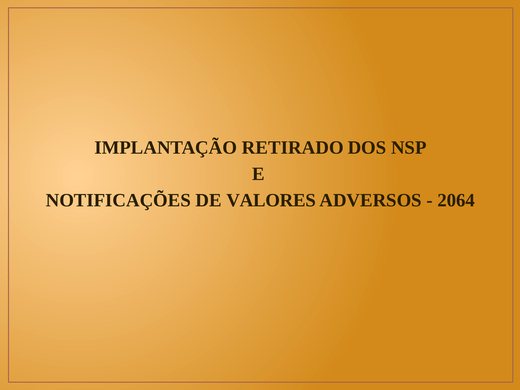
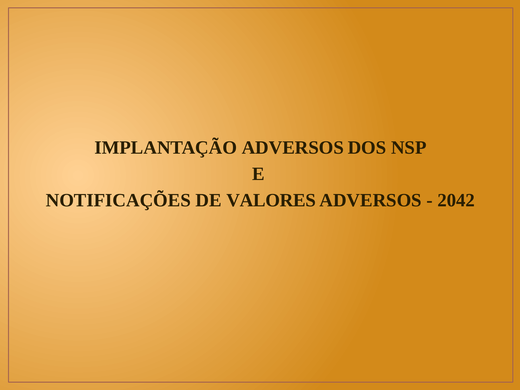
IMPLANTAÇÃO RETIRADO: RETIRADO -> ADVERSOS (293, 148)
2064: 2064 -> 2042 (456, 200)
